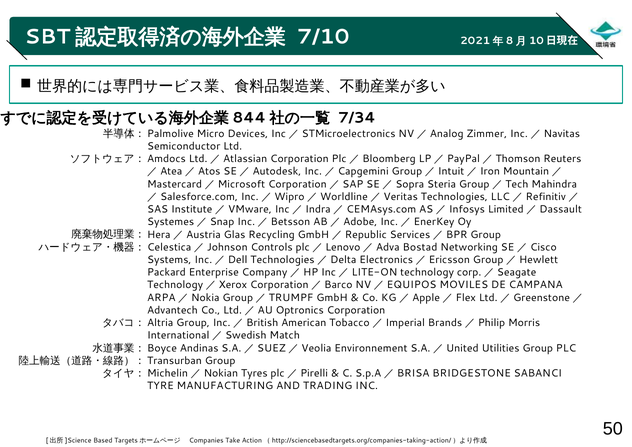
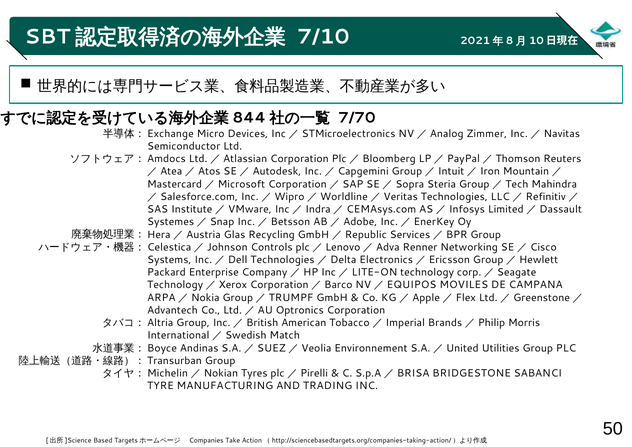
7/34: 7/34 -> 7/70 (357, 118)
Palmolive: Palmolive -> Exchange (170, 134)
Bostad: Bostad -> Renner (420, 247)
